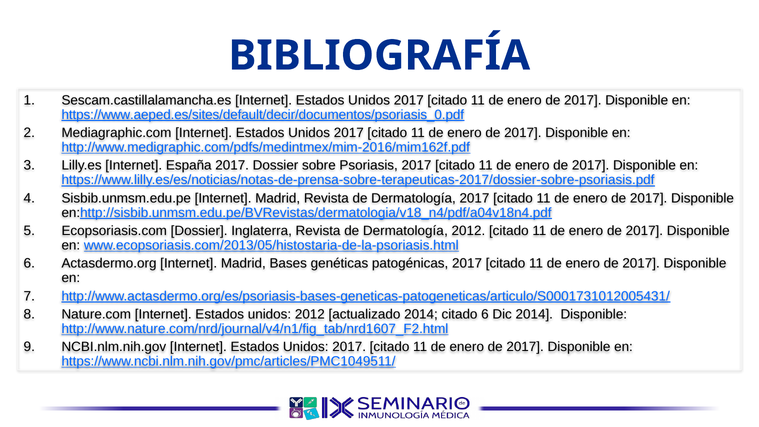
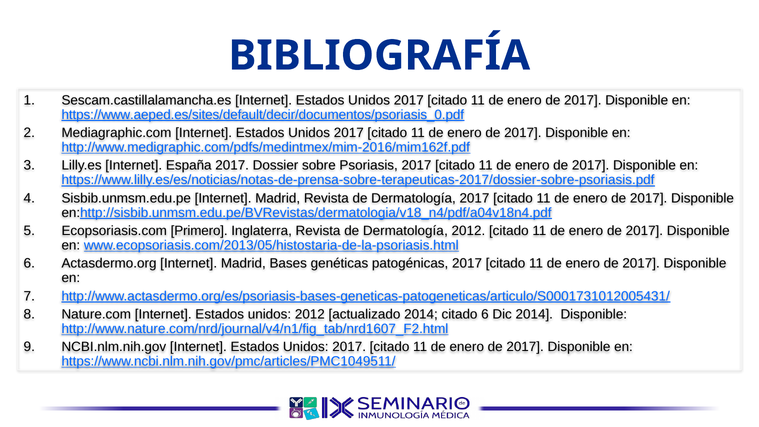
Ecopsoriasis.com Dossier: Dossier -> Primero (199, 231)
